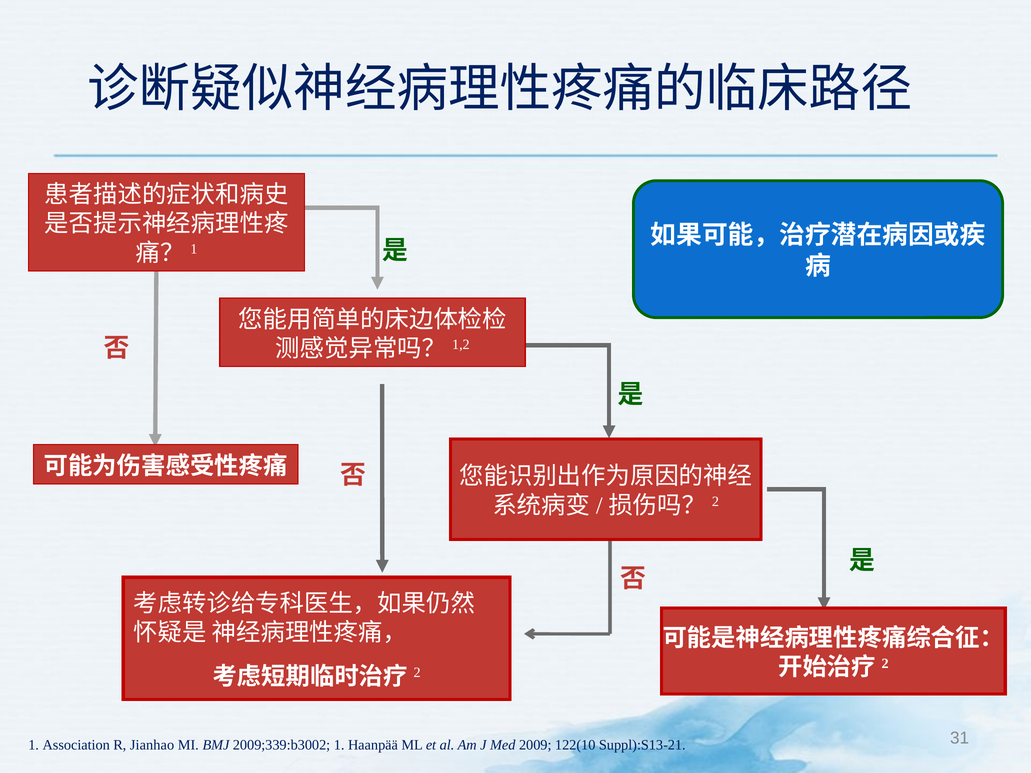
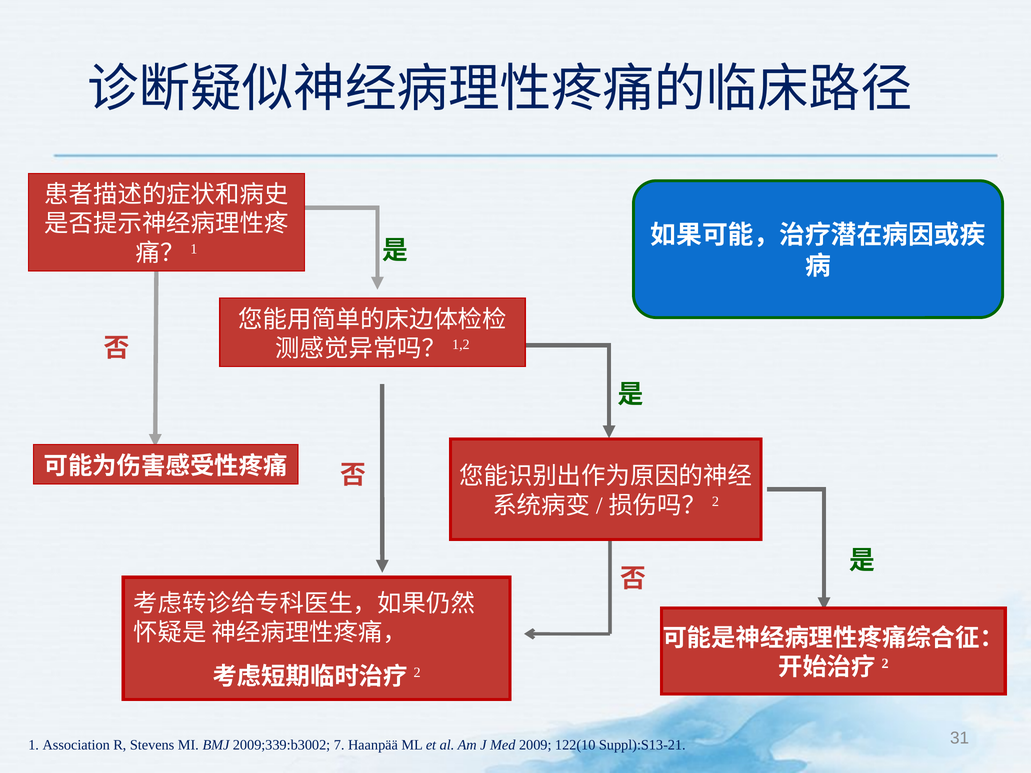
Jianhao: Jianhao -> Stevens (152, 745)
2009;339:b3002 1: 1 -> 7 (339, 745)
